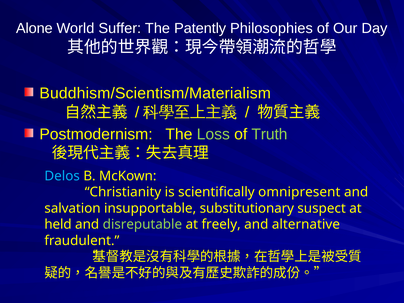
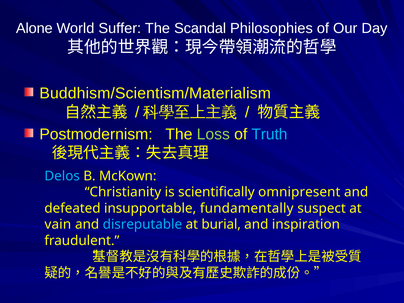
Patently: Patently -> Scandal (200, 28)
Truth colour: light green -> light blue (269, 134)
salvation: salvation -> defeated (72, 208)
substitutionary: substitutionary -> fundamentally (247, 208)
held: held -> vain (58, 224)
disreputable colour: light green -> light blue (142, 224)
freely: freely -> burial (221, 224)
alternative: alternative -> inspiration (306, 224)
